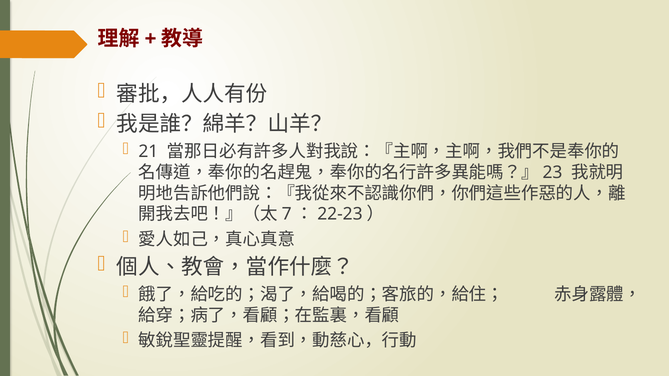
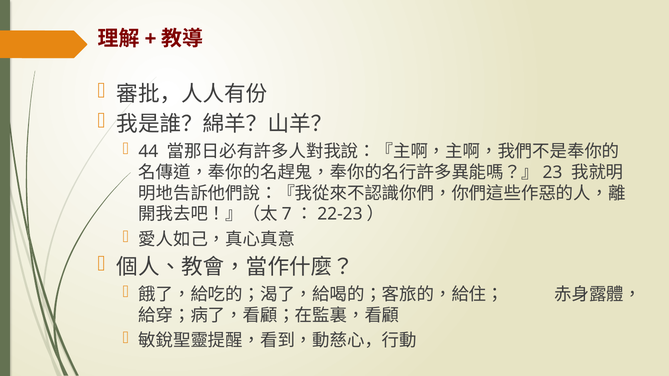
21: 21 -> 44 (148, 152)
